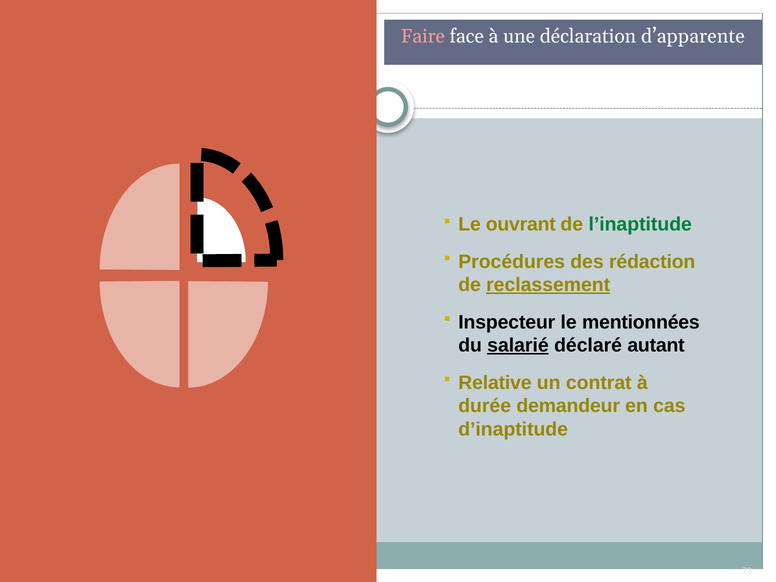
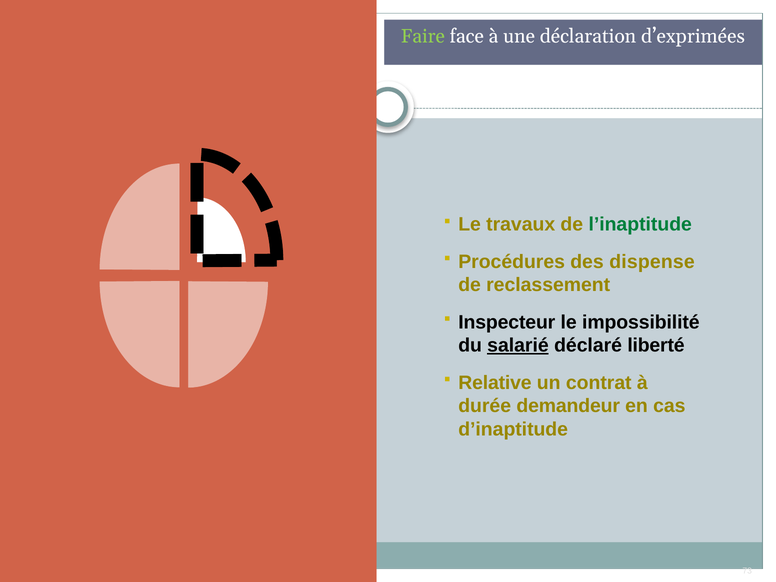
Faire colour: pink -> light green (423, 36)
d’apparente: d’apparente -> d’exprimées (693, 36)
ouvrant: ouvrant -> travaux (521, 224)
rédaction: rédaction -> dispense (652, 262)
reclassement underline: present -> none (548, 285)
mentionnées: mentionnées -> impossibilité (641, 322)
autant: autant -> liberté (656, 345)
